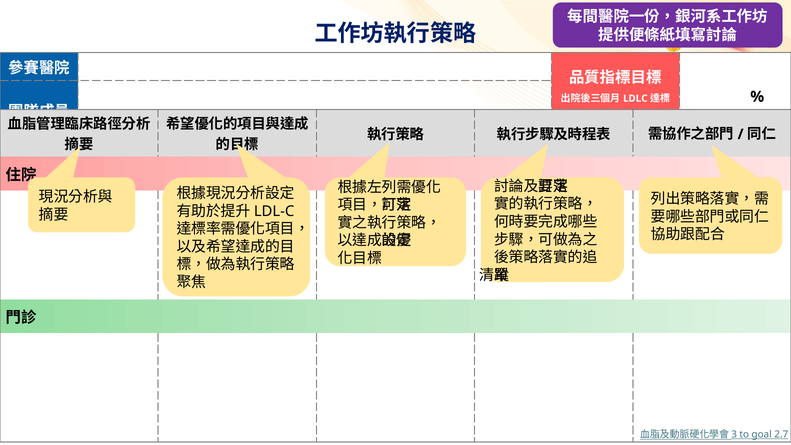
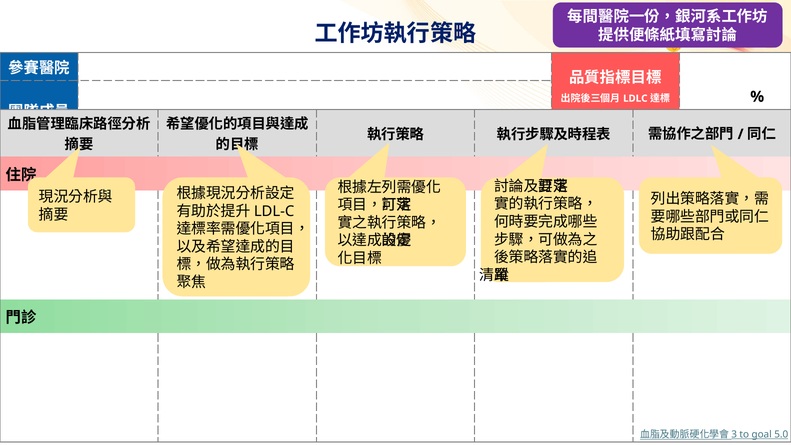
2.7: 2.7 -> 5.0 (781, 434)
